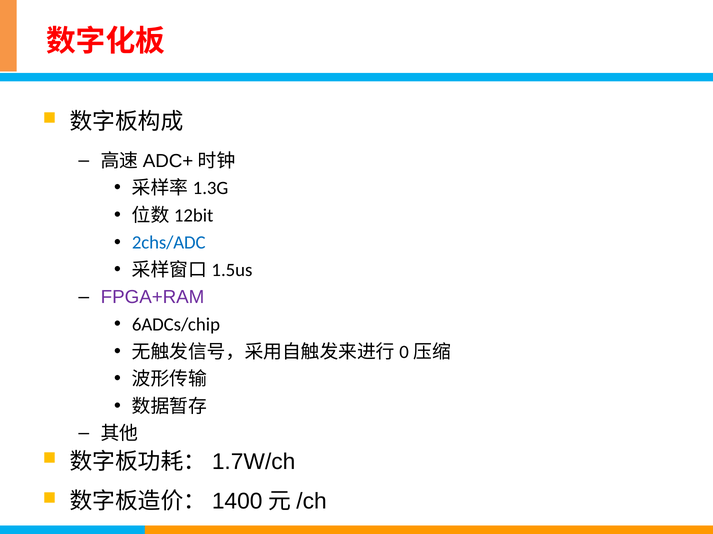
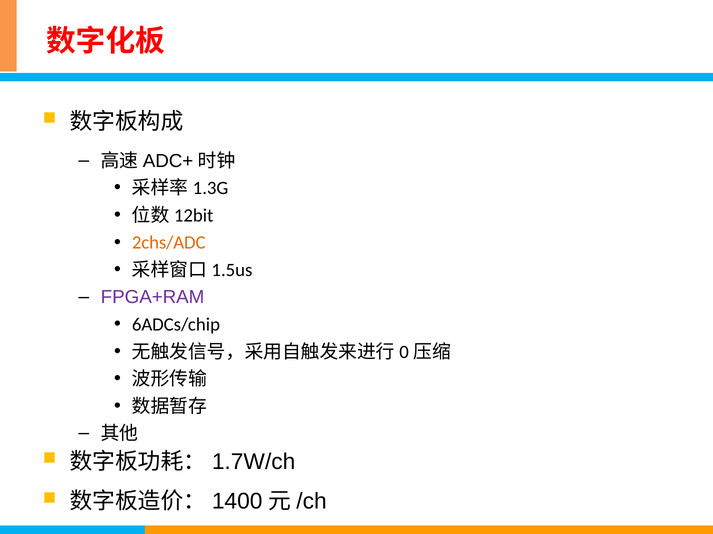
2chs/ADC colour: blue -> orange (169, 243)
